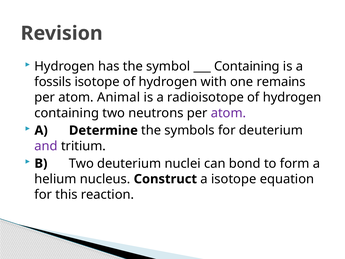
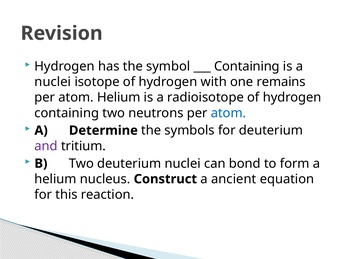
fossils: fossils -> nuclei (53, 82)
atom Animal: Animal -> Helium (119, 97)
atom colour: purple -> blue (228, 113)
a isotope: isotope -> ancient (234, 179)
